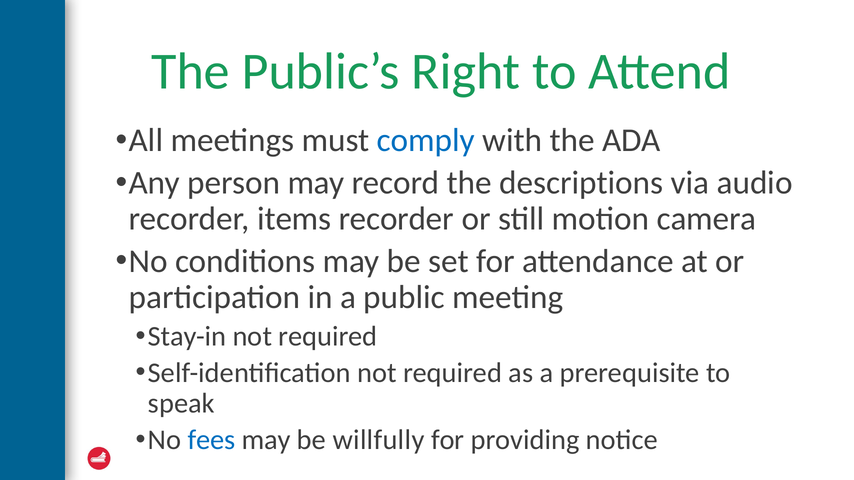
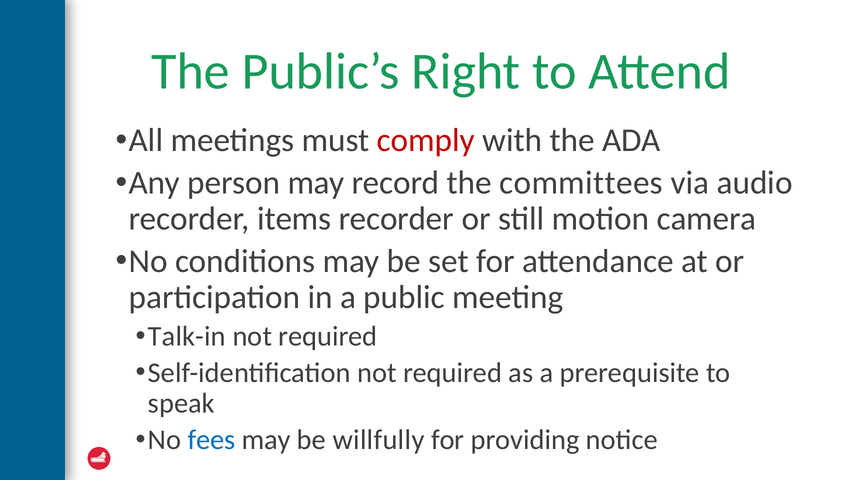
comply colour: blue -> red (426, 140)
descriptions: descriptions -> committees (581, 183)
Stay-in: Stay-in -> Talk-in (187, 336)
